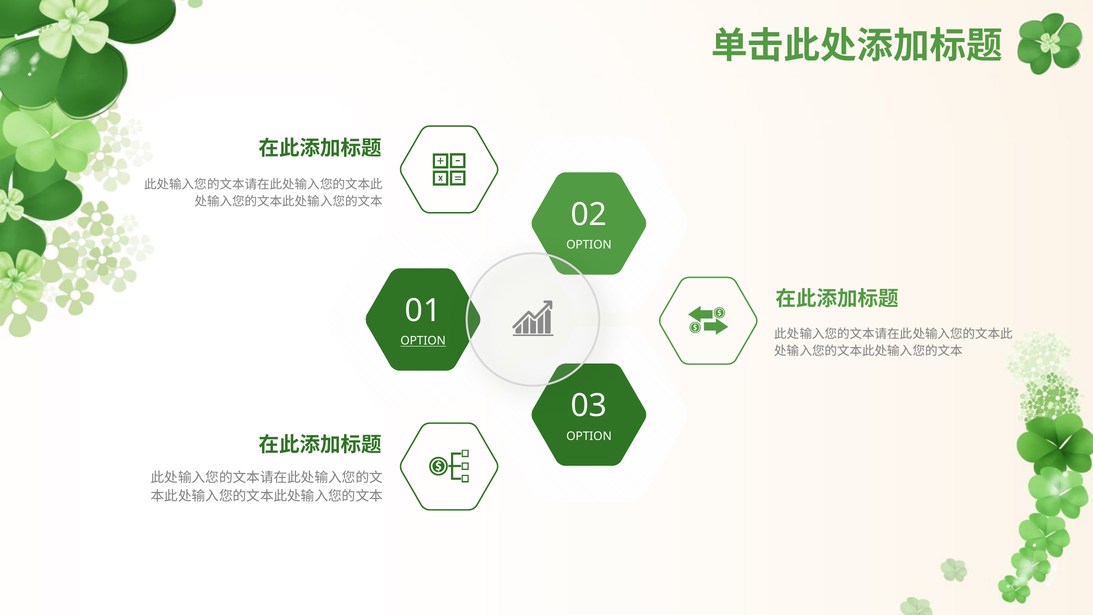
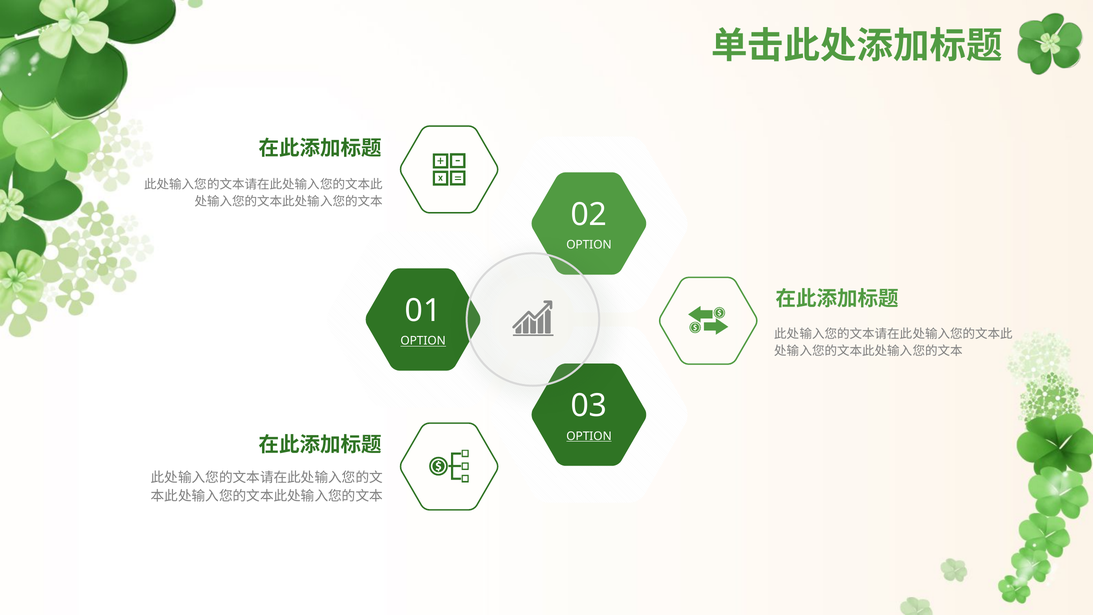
OPTION underline: none -> present (589, 436)
